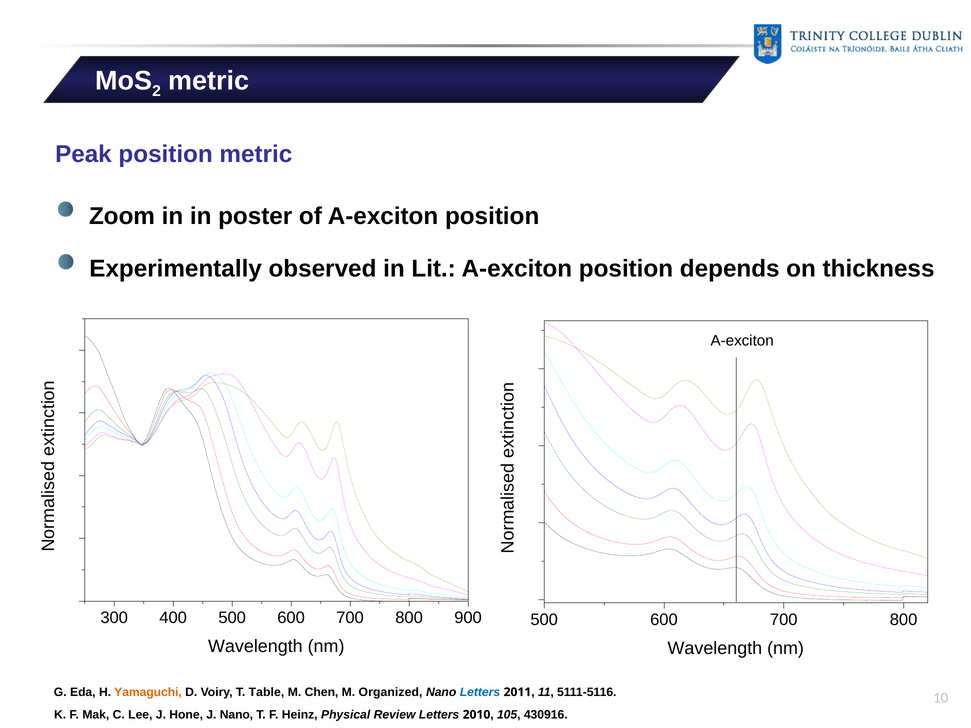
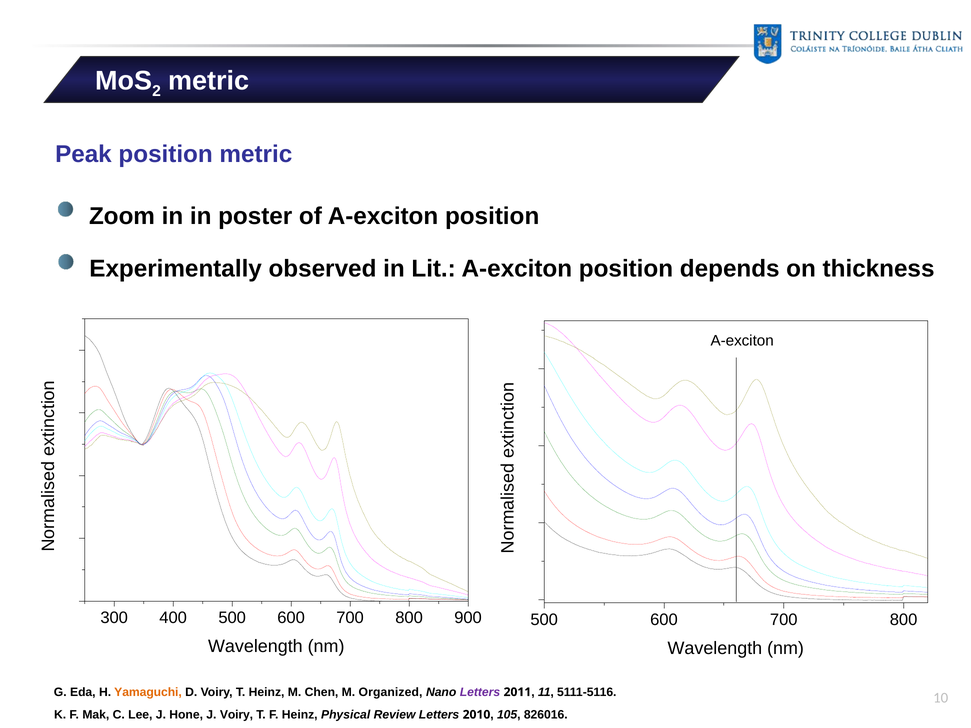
T Table: Table -> Heinz (267, 692)
Letters colour: blue -> purple (480, 692)
J Nano: Nano -> Voiry (236, 715)
430916: 430916 -> 826016 (546, 715)
